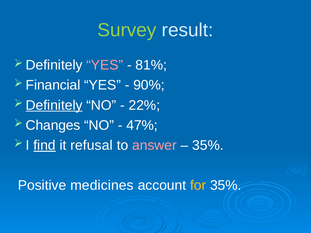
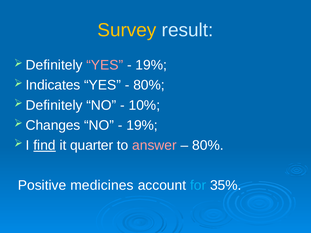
Survey colour: light green -> yellow (127, 30)
81%: 81% -> 19% (151, 65)
Financial: Financial -> Indicates (53, 85)
90%: 90% -> 80% (149, 85)
Definitely underline: present -> none (54, 105)
22%: 22% -> 10% (144, 105)
47%: 47% -> 19% (142, 125)
refusal: refusal -> quarter (92, 145)
35%: 35% -> 80% (208, 145)
for colour: yellow -> light blue (198, 186)
